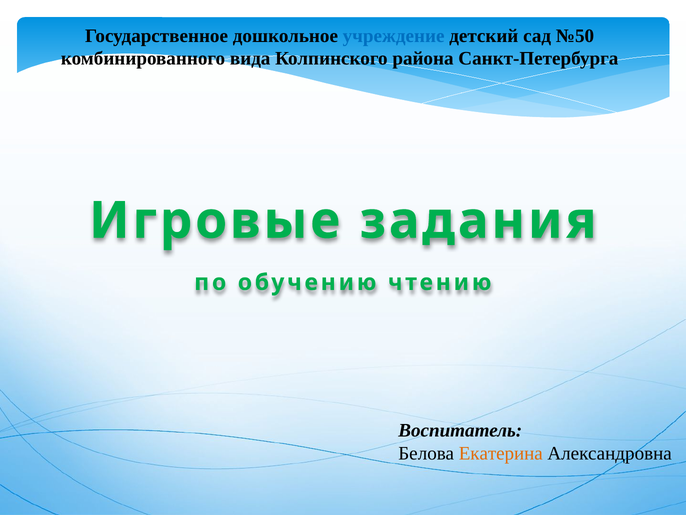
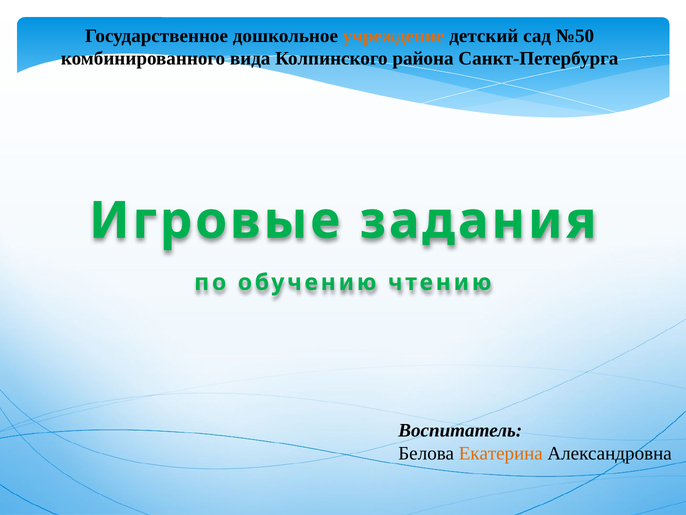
учреждение colour: blue -> orange (394, 36)
